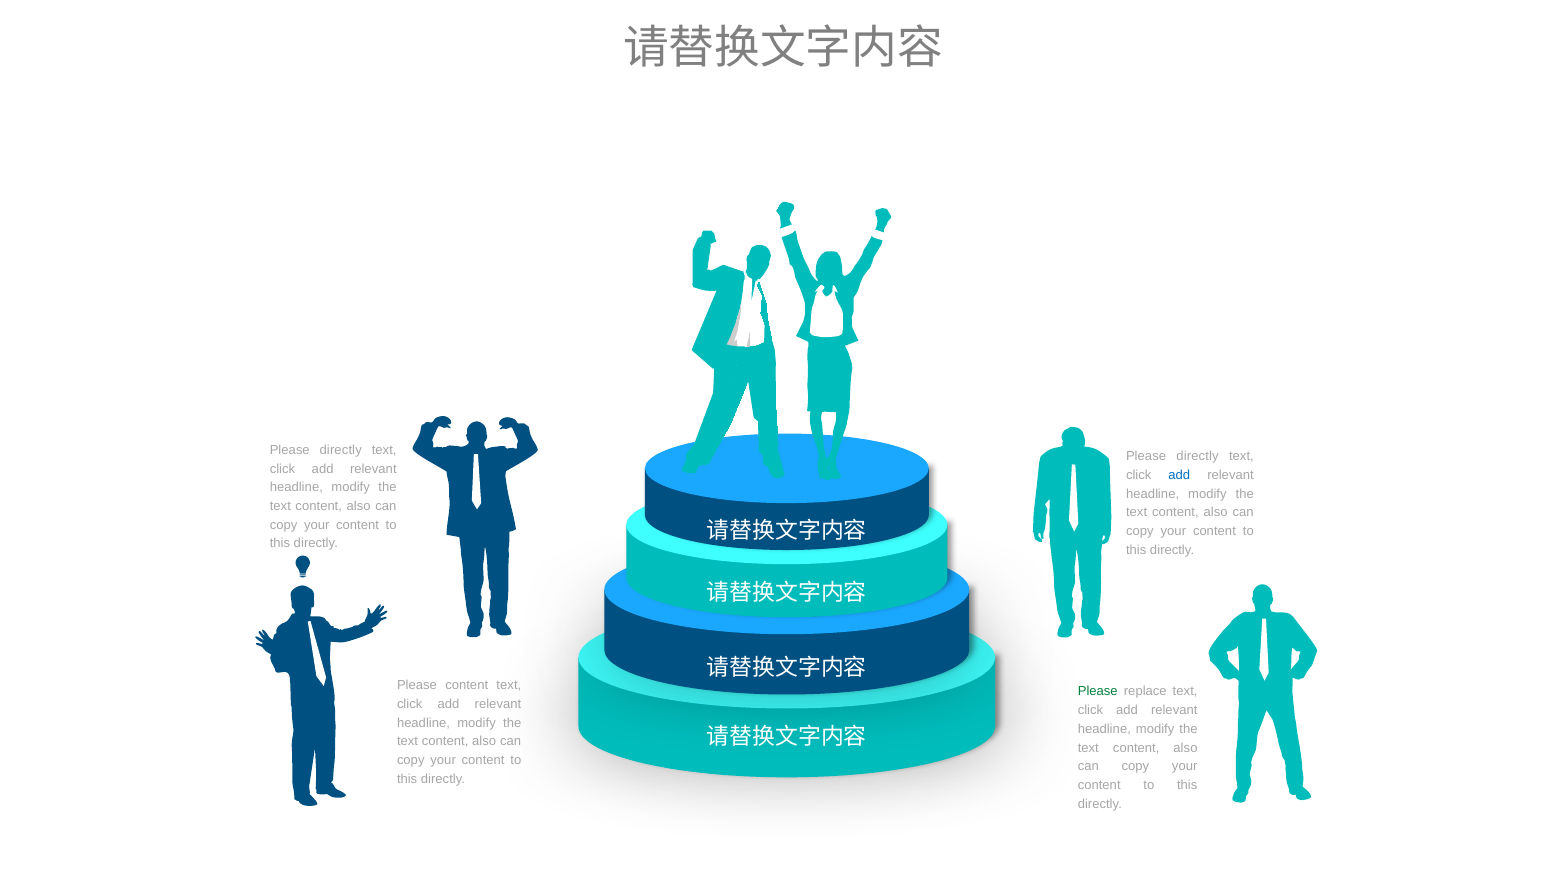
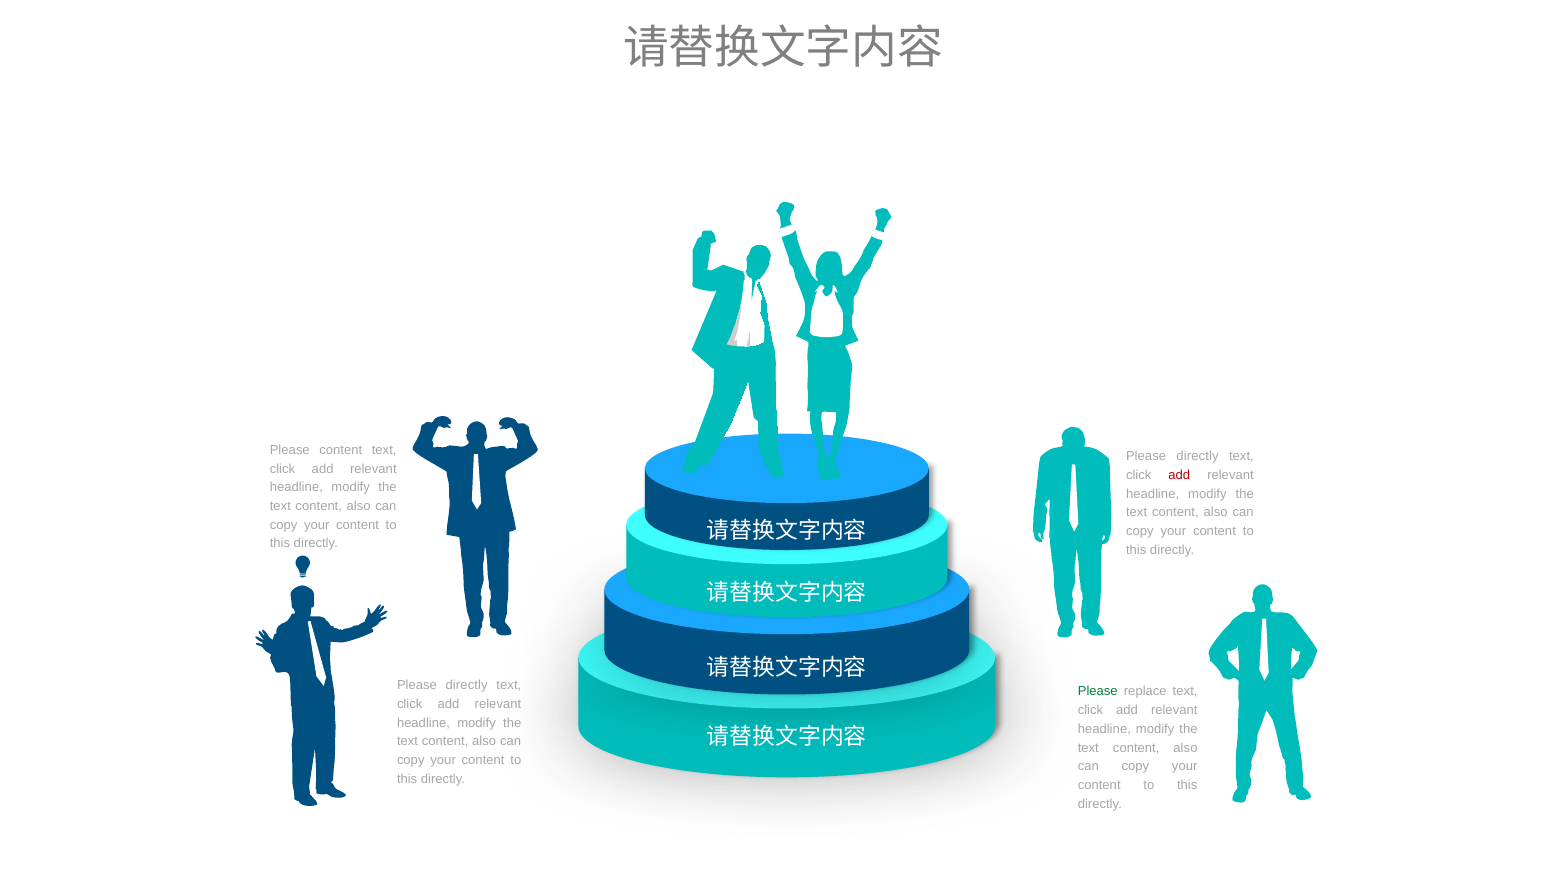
directly: directly -> content (341, 450)
add colour: blue -> red (1179, 475)
content: content -> directly (467, 685)
